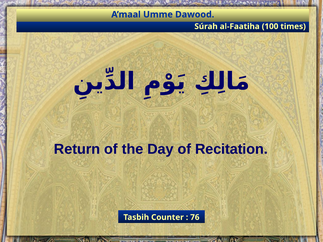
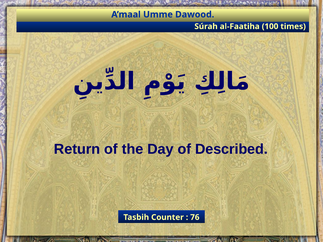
Recitation: Recitation -> Described (231, 149)
